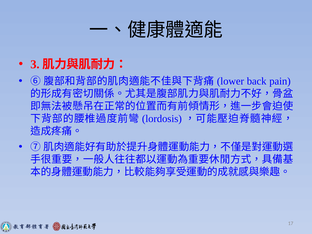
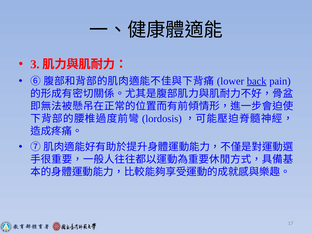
back underline: none -> present (257, 81)
